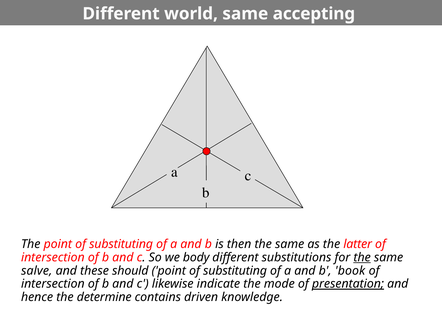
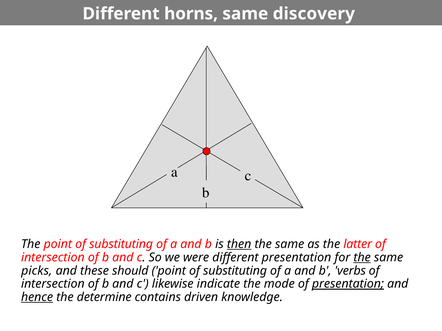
world: world -> horns (191, 14)
accepting: accepting -> discovery (314, 14)
then underline: none -> present (239, 245)
body: body -> were (196, 258)
different substitutions: substitutions -> presentation (296, 258)
salve: salve -> picks (37, 271)
book: book -> verbs (350, 271)
hence underline: none -> present (37, 298)
